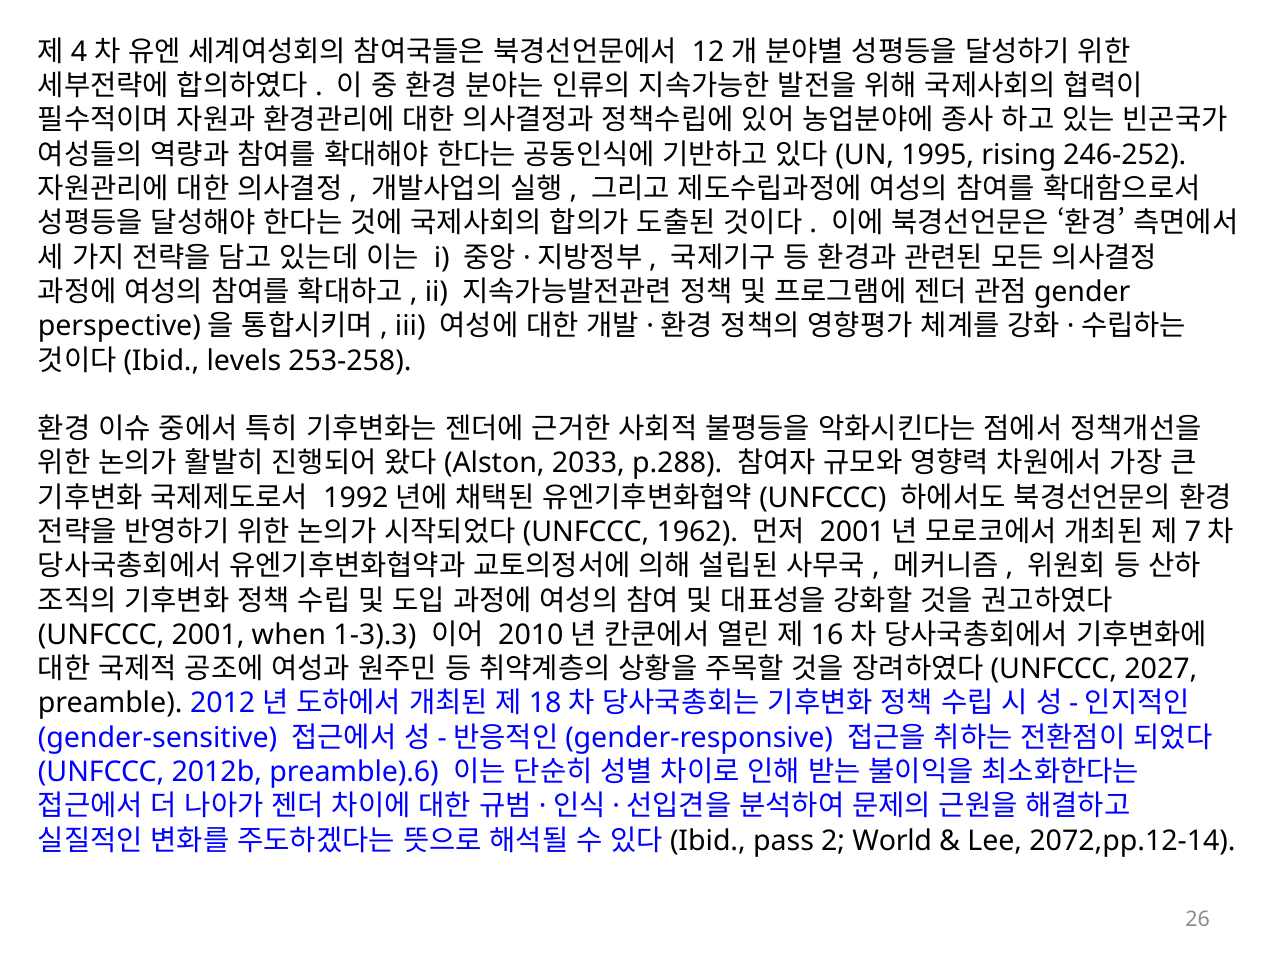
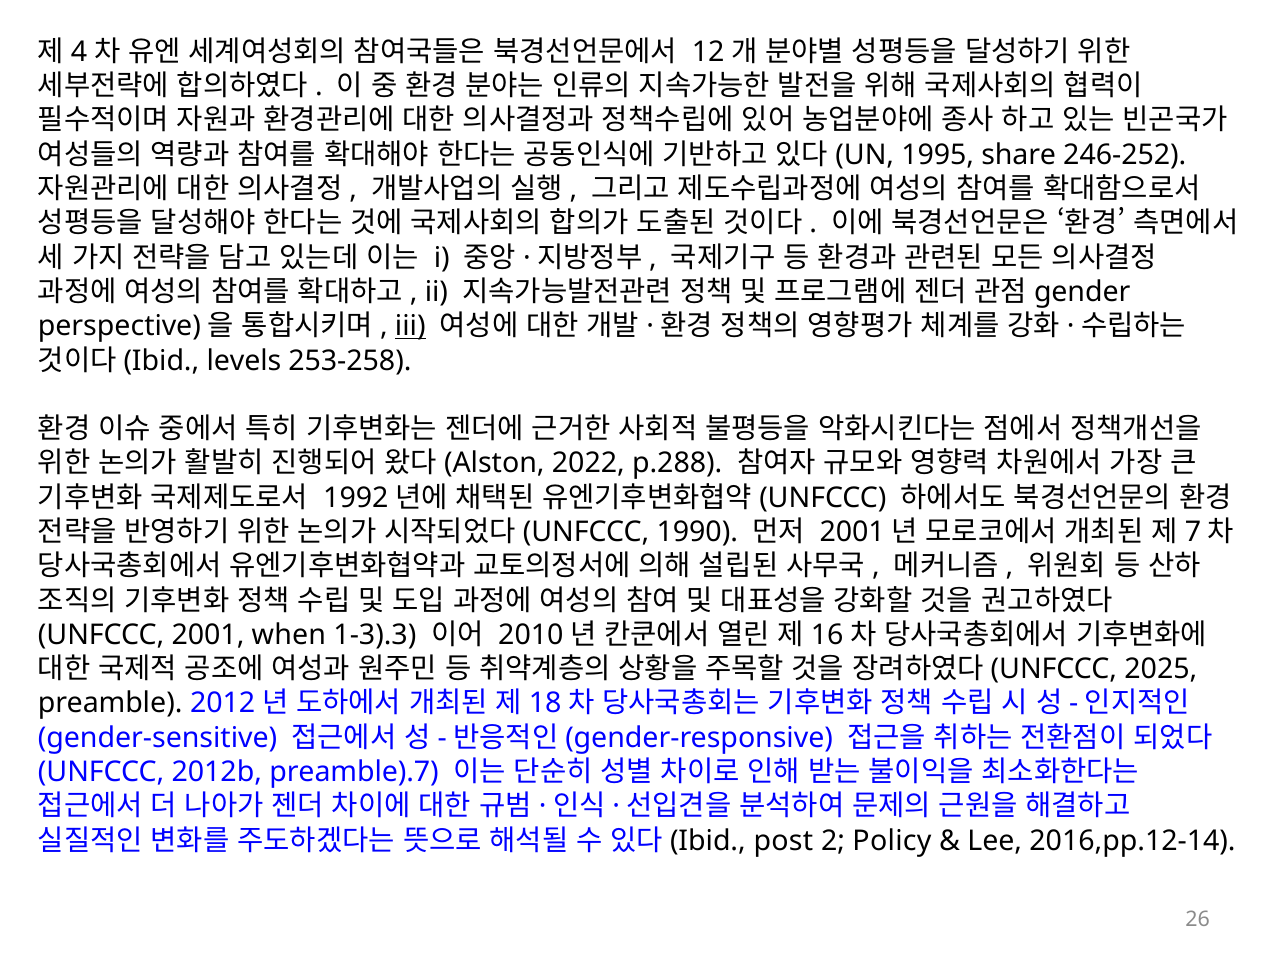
rising: rising -> share (1019, 155)
iii underline: none -> present (410, 326)
2033: 2033 -> 2022 (588, 464)
1962: 1962 -> 1990 (697, 532)
2027: 2027 -> 2025 (1161, 669)
preamble).6: preamble).6 -> preamble).7 (354, 772)
pass: pass -> post (783, 841)
World: World -> Policy (892, 841)
2072,pp.12-14: 2072,pp.12-14 -> 2016,pp.12-14 (1133, 841)
